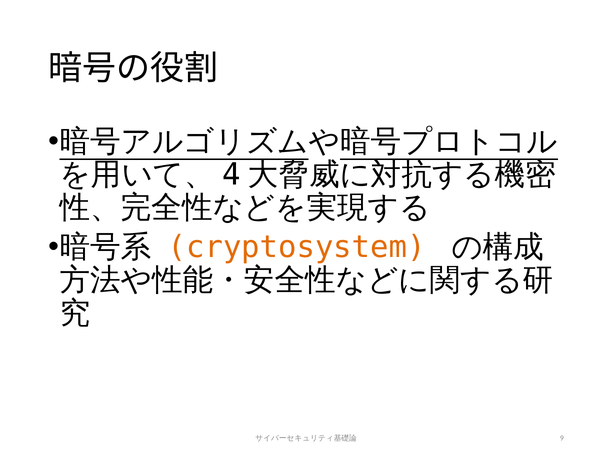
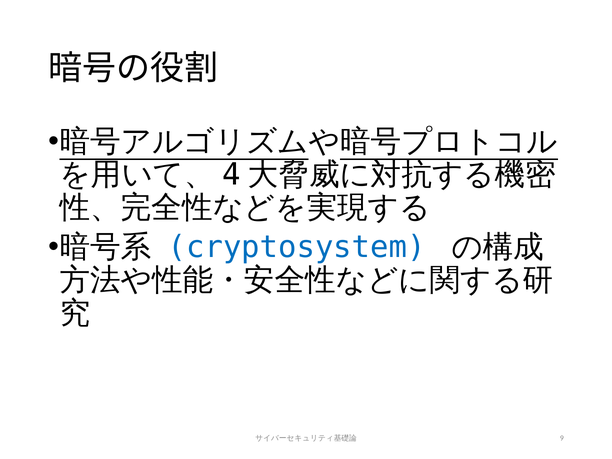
cryptosystem colour: orange -> blue (297, 247)
